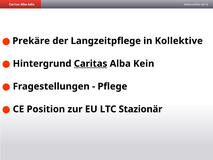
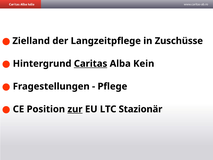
Prekäre: Prekäre -> Zielland (31, 41)
Kollektive: Kollektive -> Zuschüsse (179, 41)
zur underline: none -> present (75, 109)
